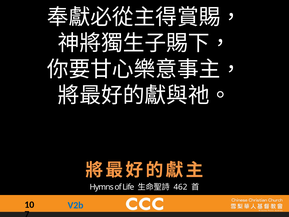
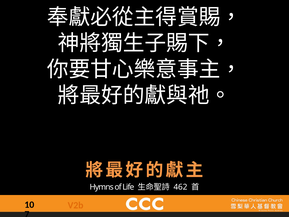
V2b colour: blue -> orange (76, 205)
